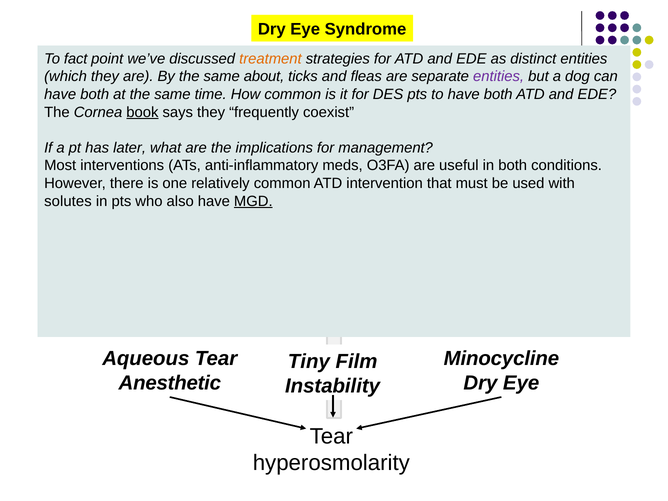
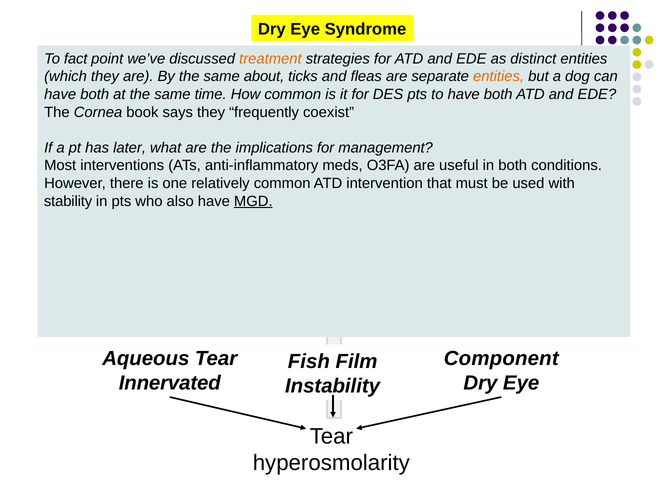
entities colour: purple -> orange (499, 77)
book underline: present -> none (142, 112)
solutes: solutes -> stability (68, 201)
Minocycline: Minocycline -> Component (501, 358)
Tiny: Tiny -> Fish (309, 362)
Anesthetic: Anesthetic -> Innervated (170, 383)
